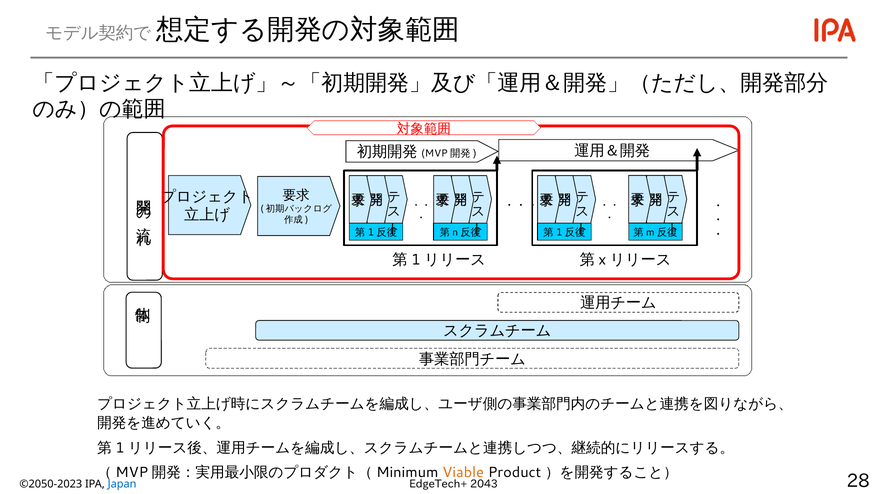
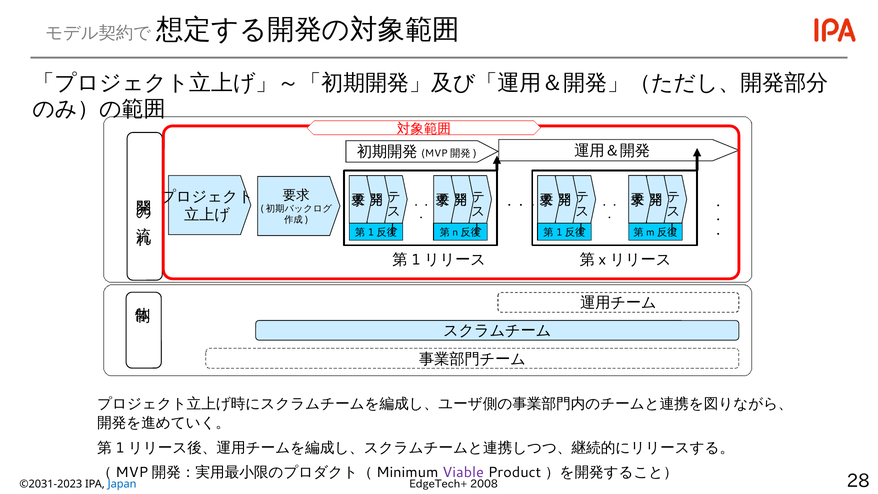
Viable colour: orange -> purple (463, 472)
2043: 2043 -> 2008 (484, 484)
©2050-2023: ©2050-2023 -> ©2031-2023 (51, 484)
